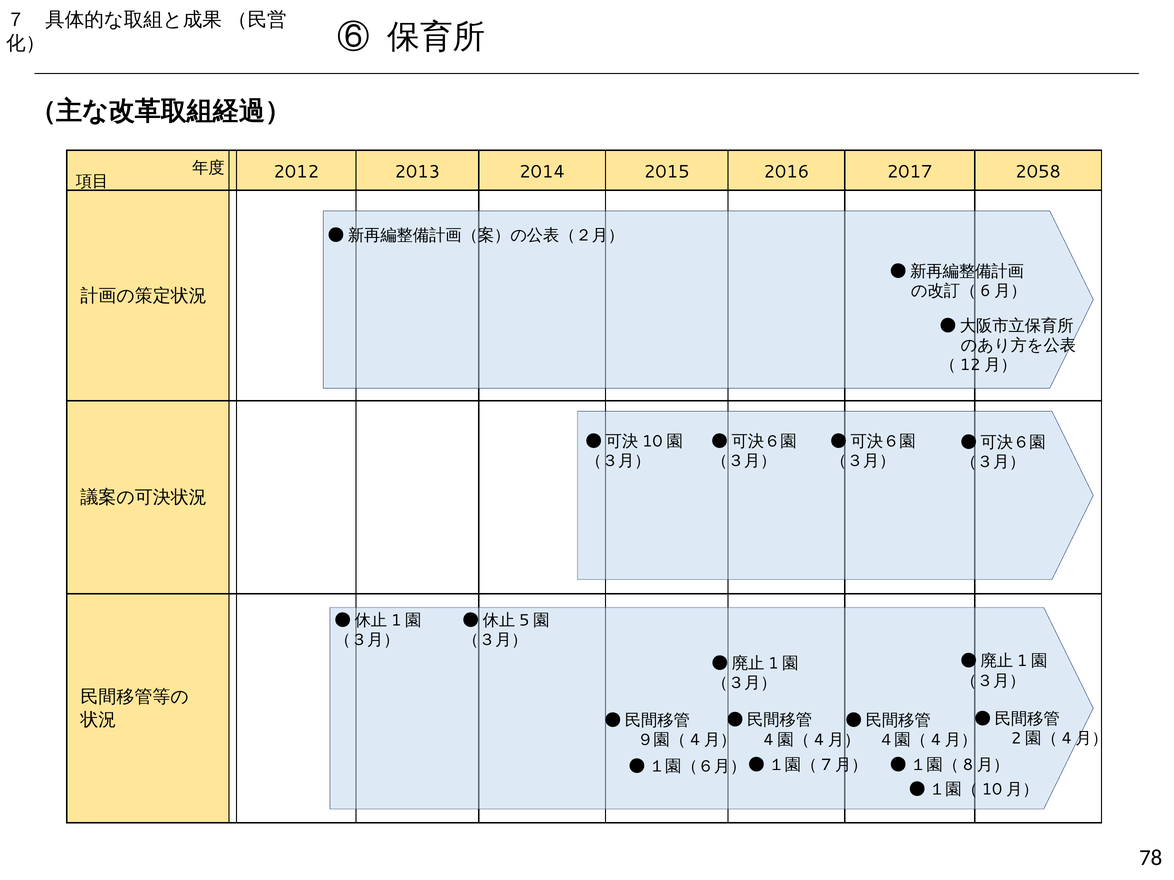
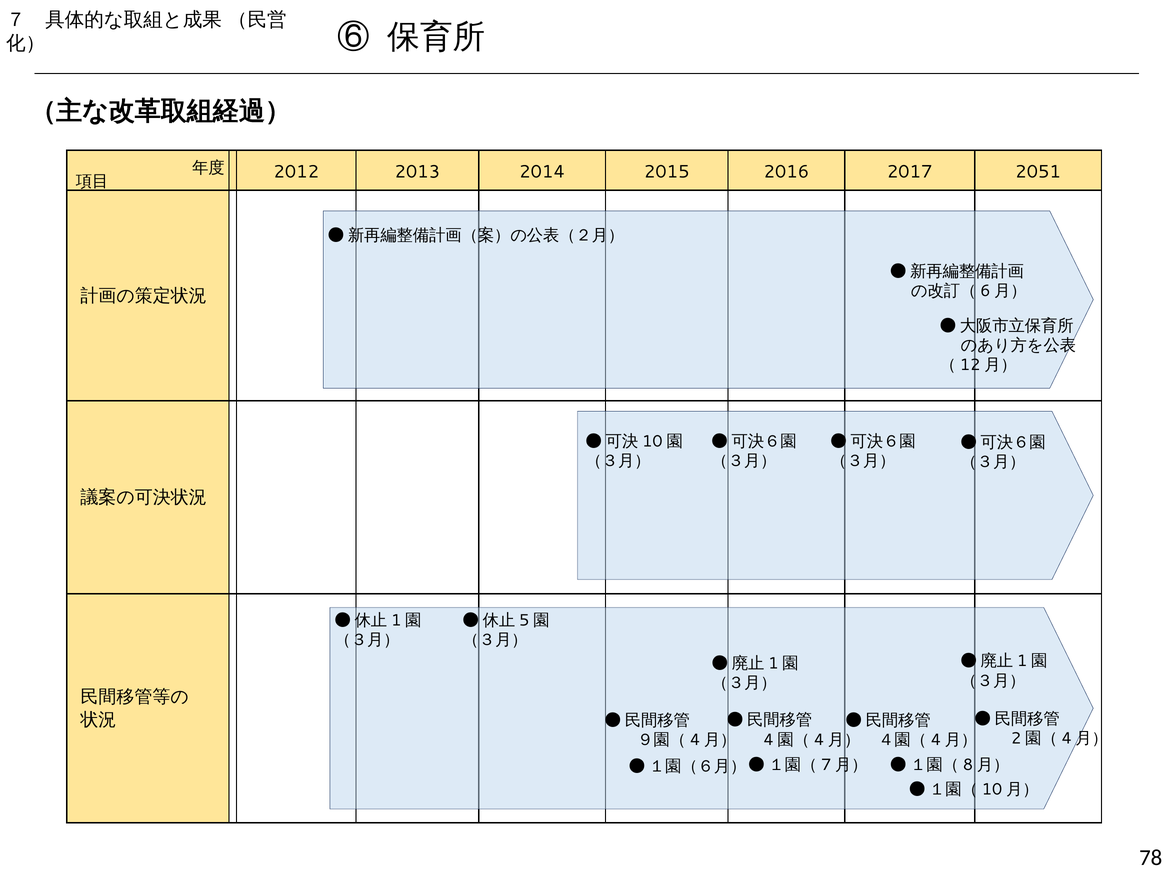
2058: 2058 -> 2051 (1038, 172)
